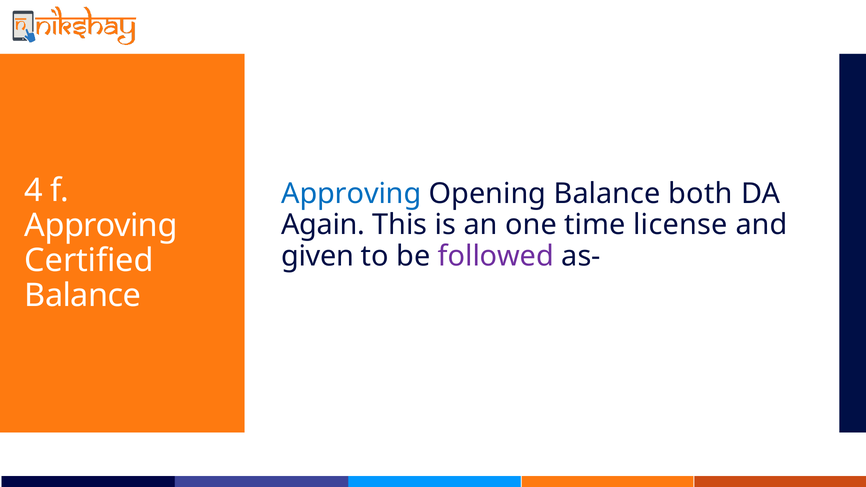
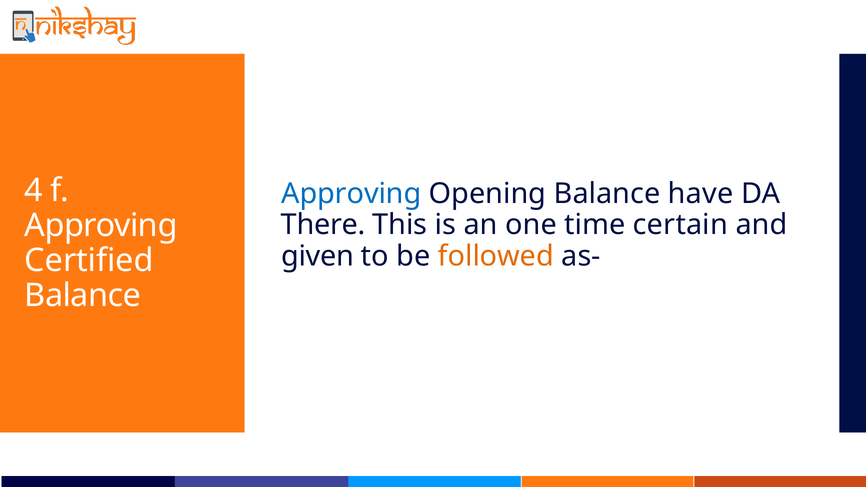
both: both -> have (701, 194)
Again: Again -> There (323, 225)
license: license -> certain (680, 225)
followed colour: purple -> orange (496, 256)
